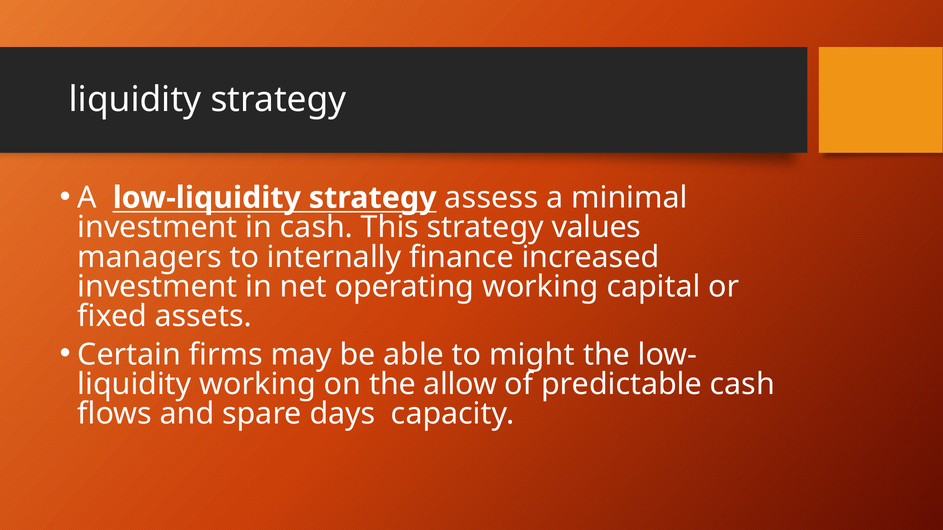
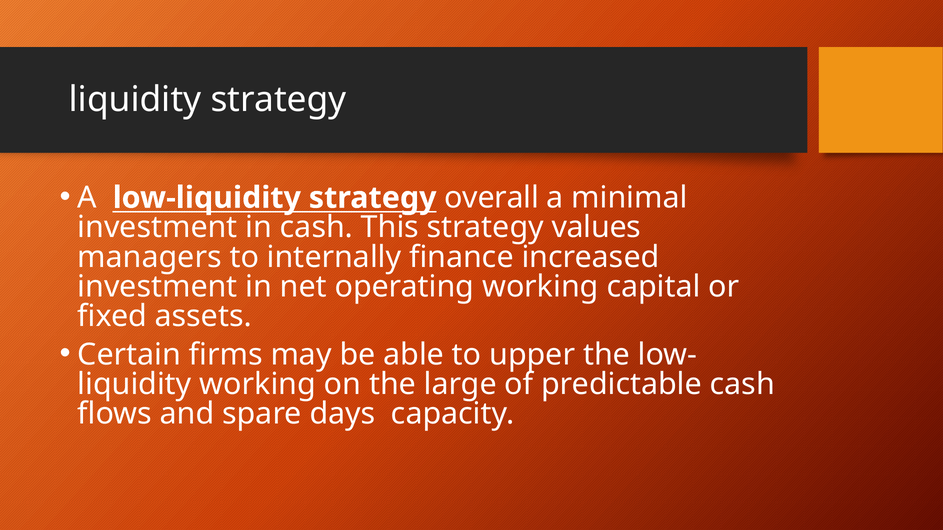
assess: assess -> overall (492, 198)
might: might -> upper (532, 355)
allow: allow -> large (460, 384)
